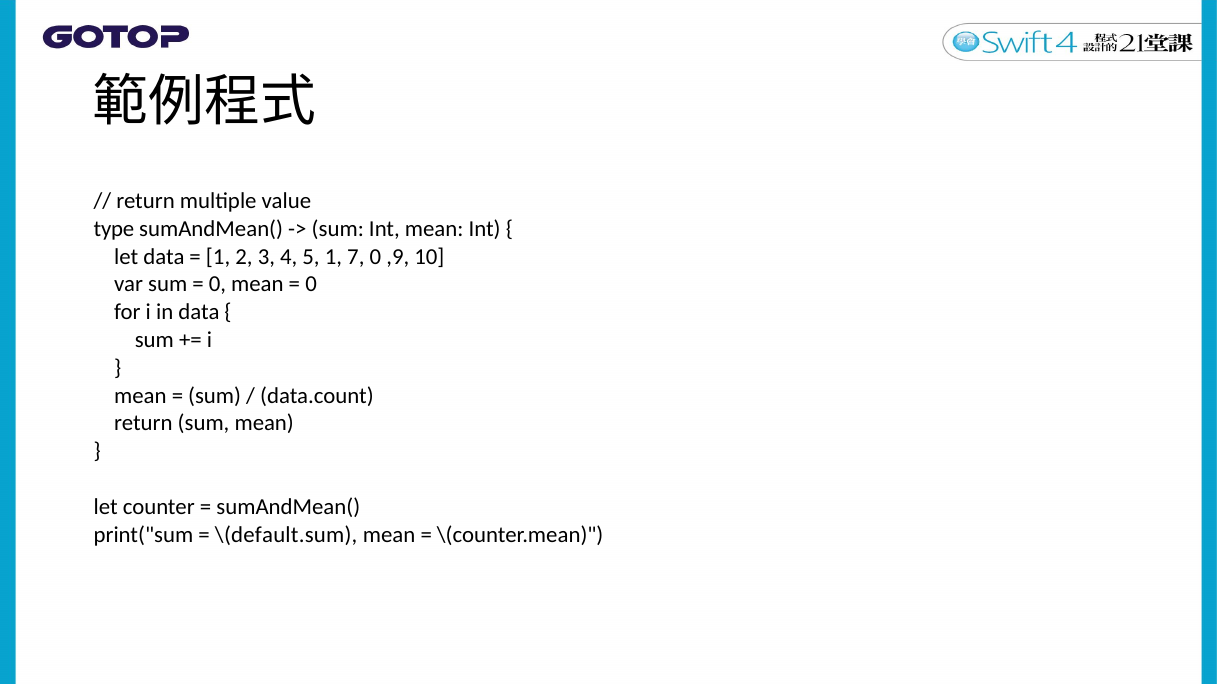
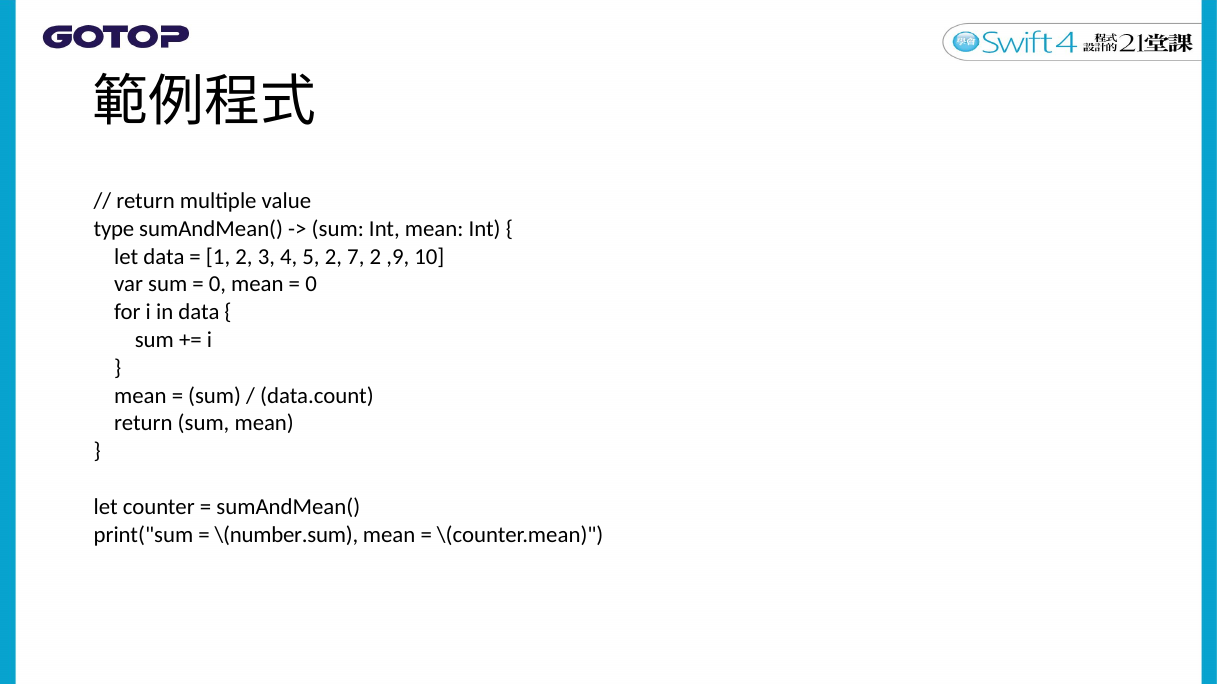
5 1: 1 -> 2 (334, 257)
7 0: 0 -> 2 (375, 257)
\(default.sum: \(default.sum -> \(number.sum (286, 535)
